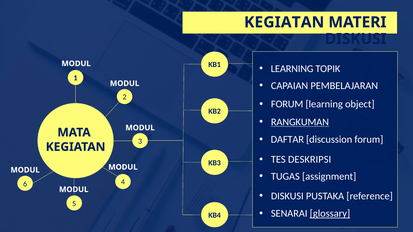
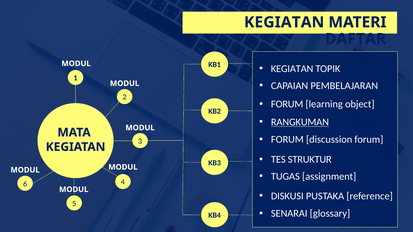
DISKUSI: DISKUSI -> DAFTAR (356, 39)
LEARNING: LEARNING -> KEGIATAN (292, 69)
DAFTAR: DAFTAR -> FORUM (287, 140)
DESKRIPSI: DESKRIPSI -> STRUKTUR (310, 160)
glossary underline: present -> none (330, 214)
